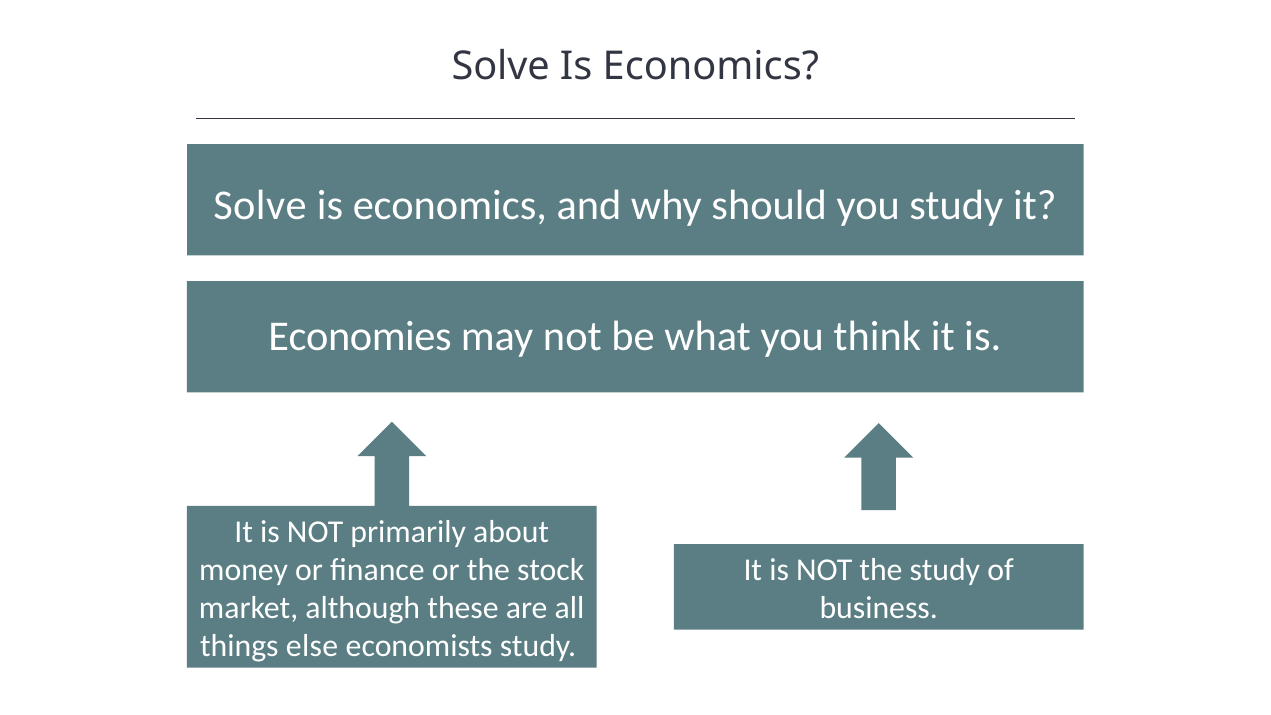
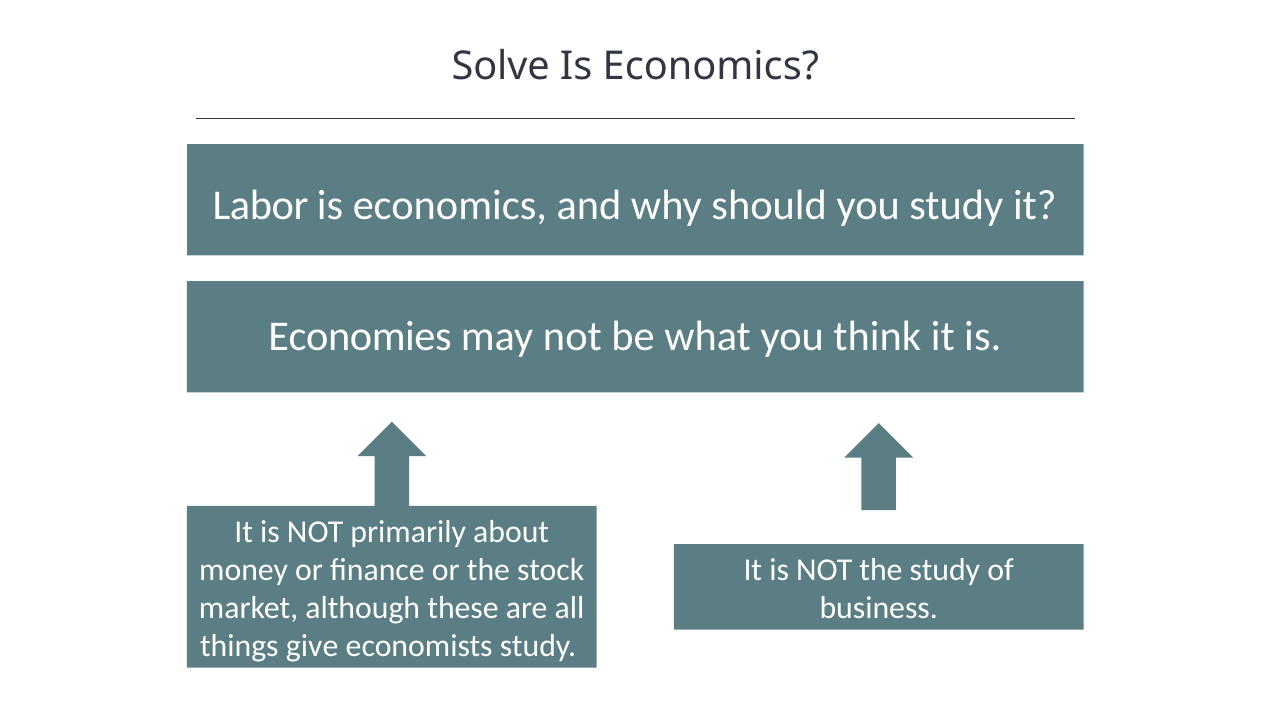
Solve: Solve -> Labor (260, 206)
else: else -> give (312, 646)
